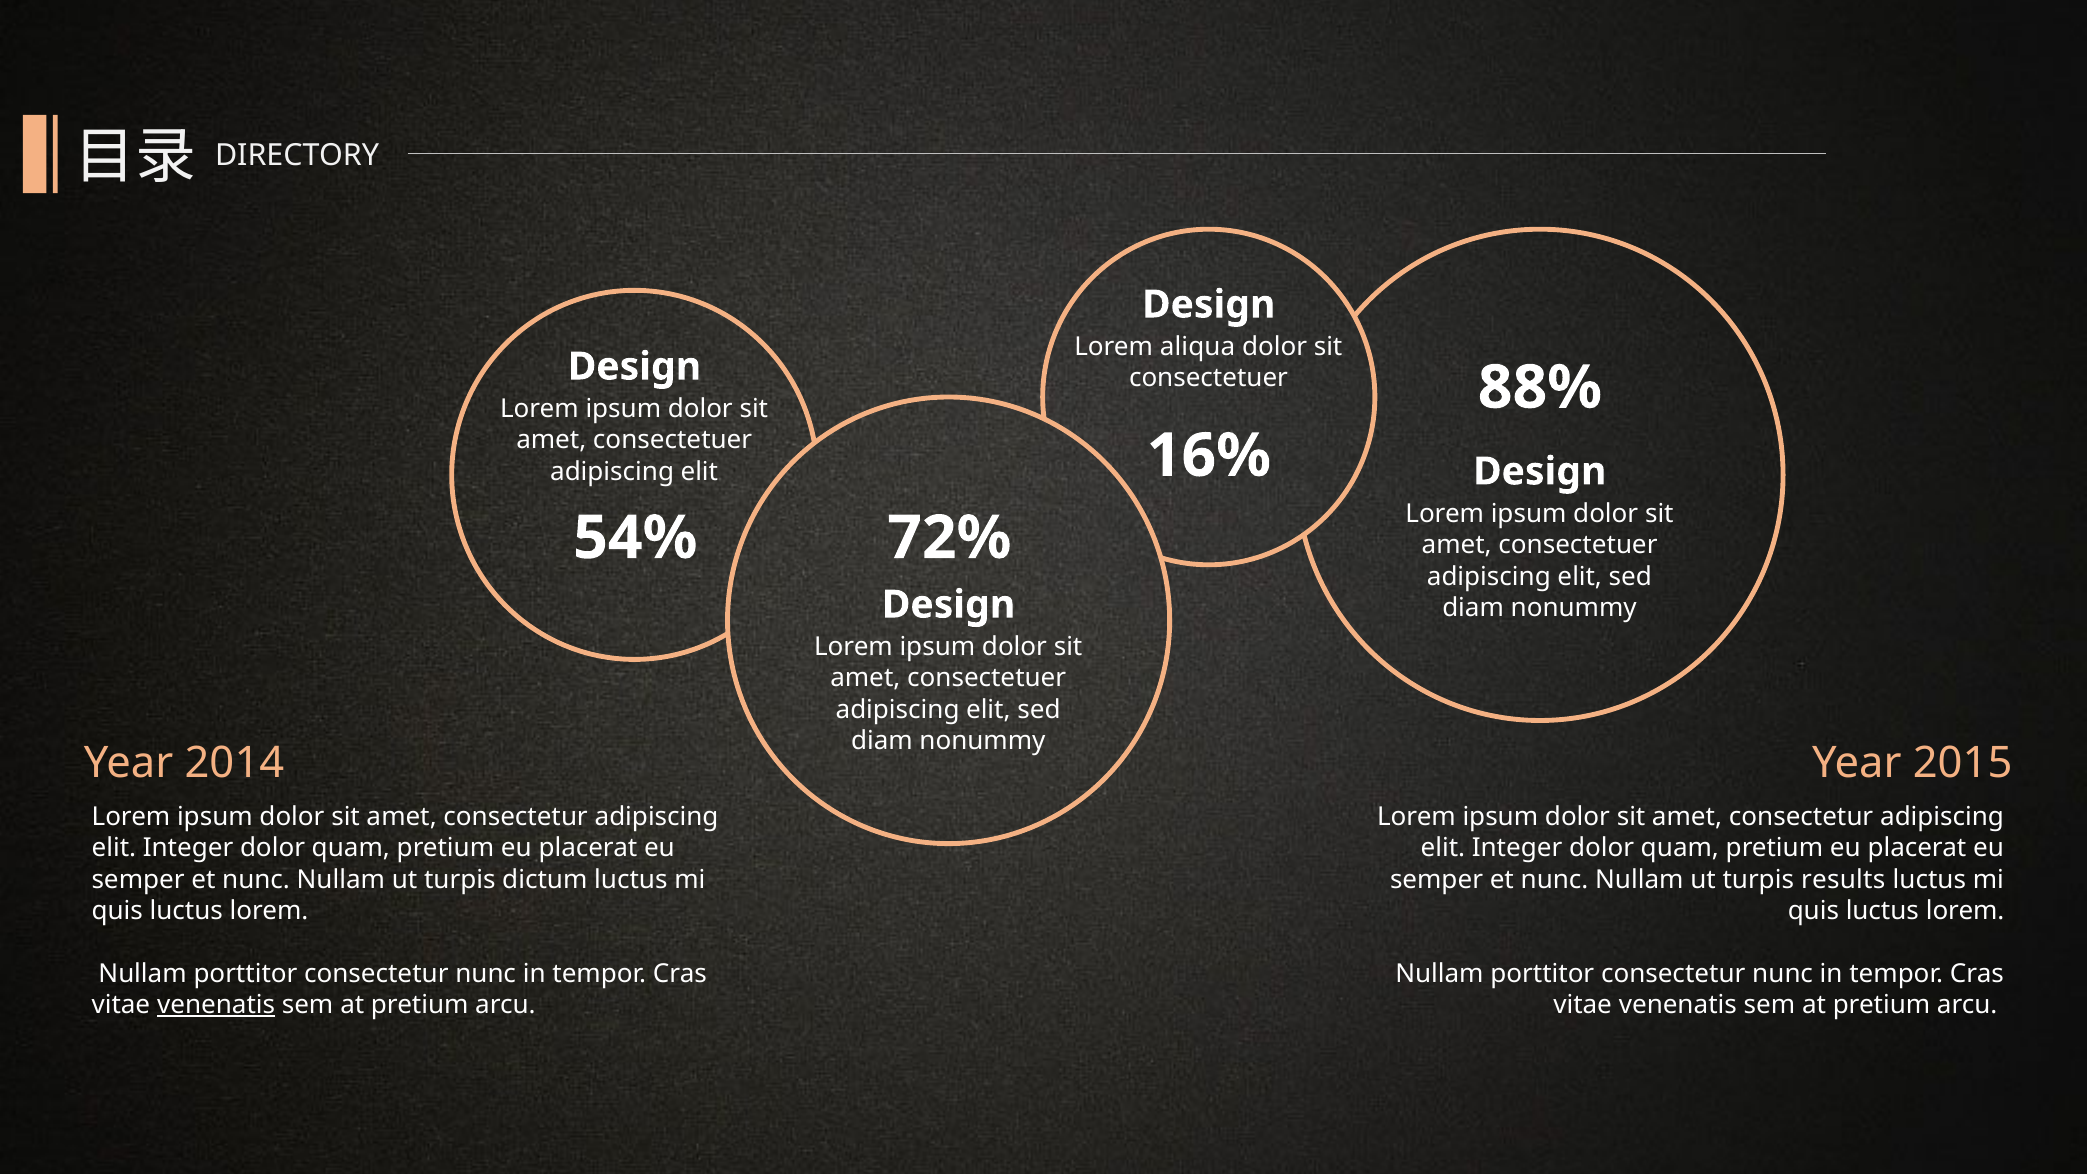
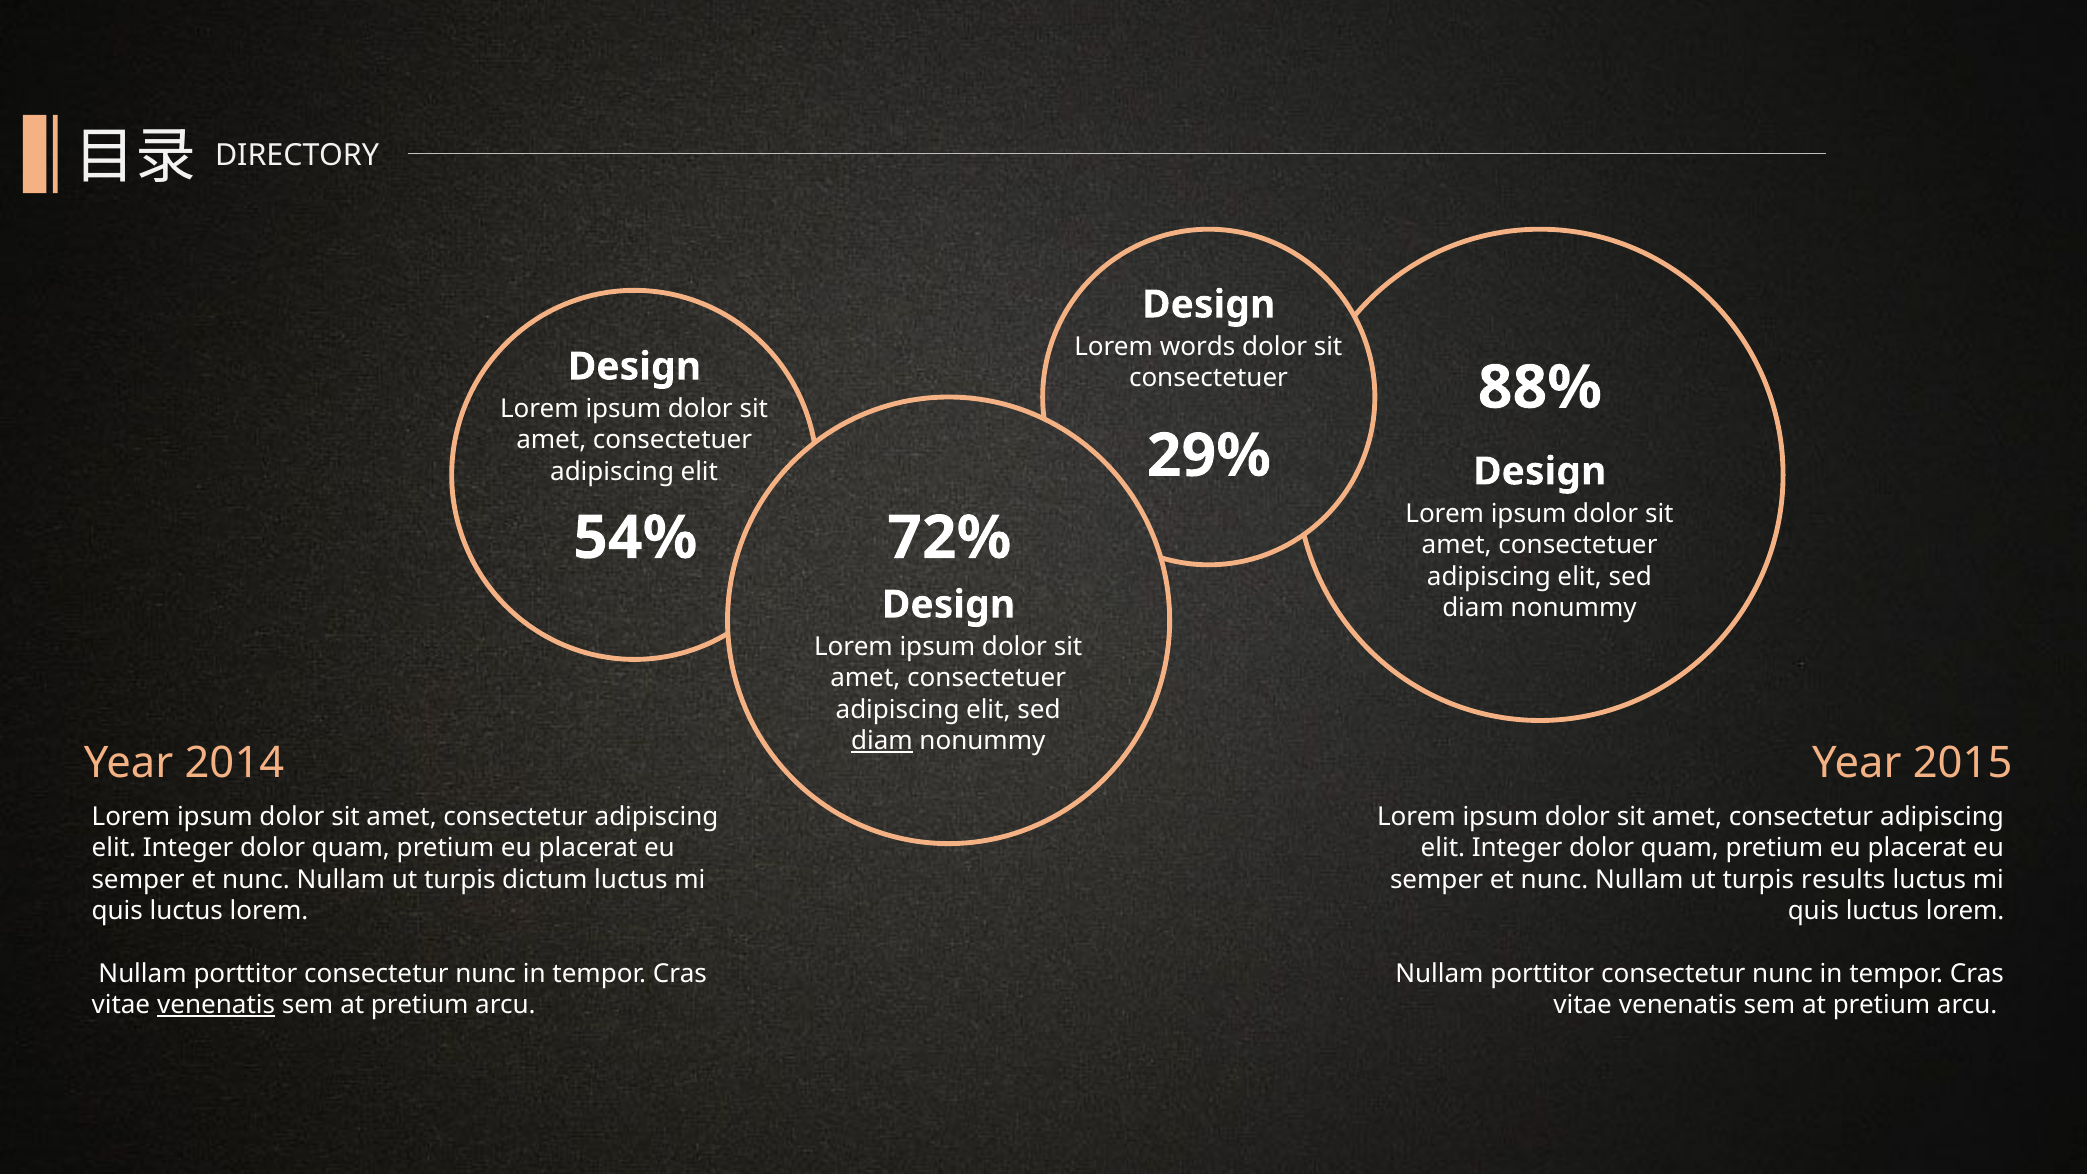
aliqua: aliqua -> words (1198, 347)
16%: 16% -> 29% (1209, 456)
diam underline: none -> present (882, 741)
